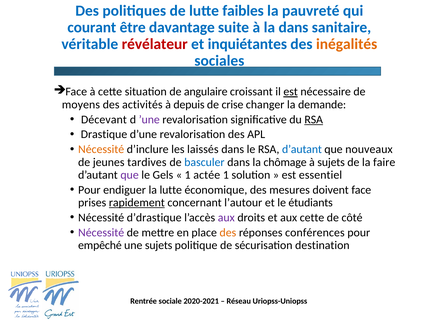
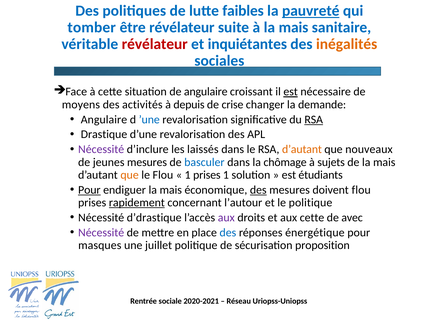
pauvreté underline: none -> present (311, 11)
courant: courant -> tomber (92, 27)
être davantage: davantage -> révélateur (182, 27)
à la dans: dans -> mais (293, 27)
Décevant: Décevant -> Angulaire (104, 120)
’une colour: purple -> blue (149, 120)
Nécessité colour: orange -> purple (101, 150)
d’autant colour: blue -> orange (302, 150)
jeunes tardives: tardives -> mesures (147, 162)
de la faire: faire -> mais (384, 162)
que colour: purple -> orange (130, 175)
le Gels: Gels -> Flou (163, 175)
1 actée: actée -> prises (207, 175)
essentiel: essentiel -> étudiants (321, 175)
Pour underline: none -> present (89, 190)
endiguer la lutte: lutte -> mais (171, 190)
des underline: none -> present (258, 190)
doivent face: face -> flou (361, 190)
le étudiants: étudiants -> politique (310, 203)
côté: côté -> avec (352, 218)
des colour: orange -> blue (228, 233)
conférences: conférences -> énergétique (315, 233)
empêché: empêché -> masques (100, 245)
une sujets: sujets -> juillet (159, 245)
destination: destination -> proposition (322, 245)
